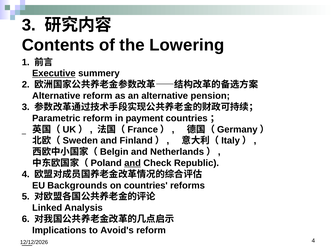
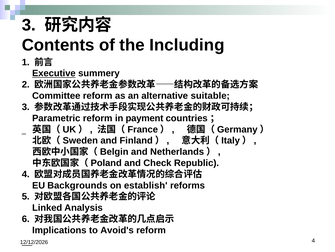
Lowering: Lowering -> Including (187, 45)
Alternative: Alternative -> Committee (56, 96)
pension: pension -> suitable (210, 96)
and underline: present -> none (133, 163)
on countries: countries -> establish (146, 185)
